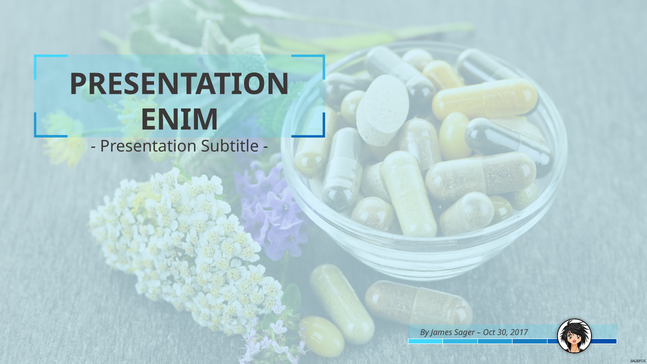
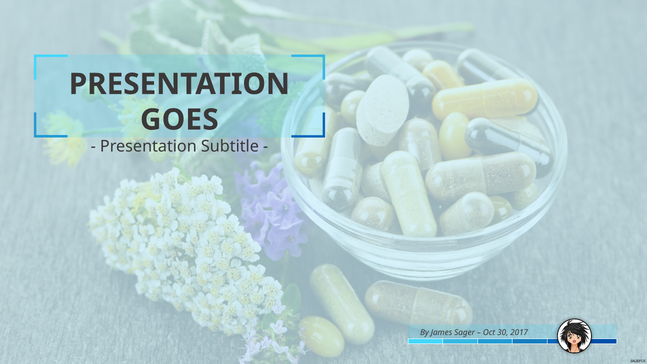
ENIM: ENIM -> GOES (179, 120)
